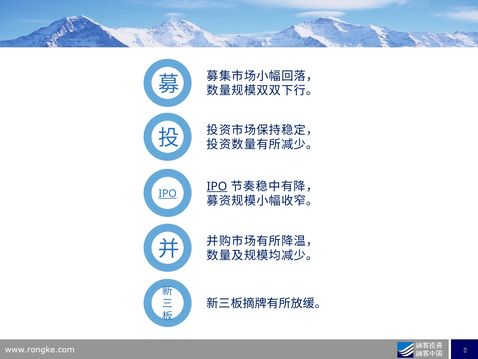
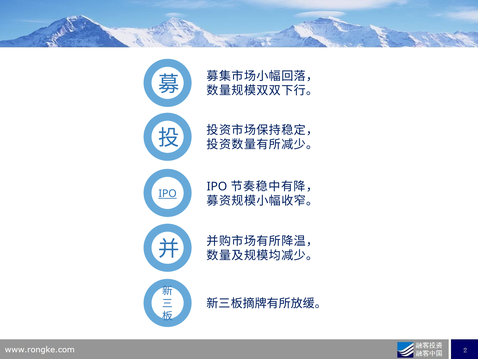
IPO underline: present -> none (217, 186)
